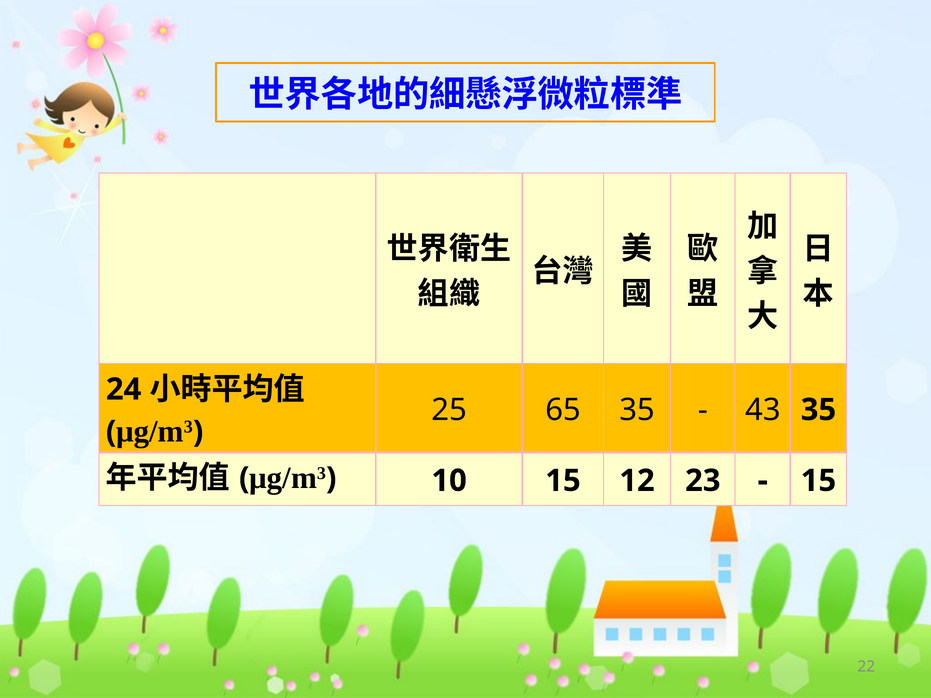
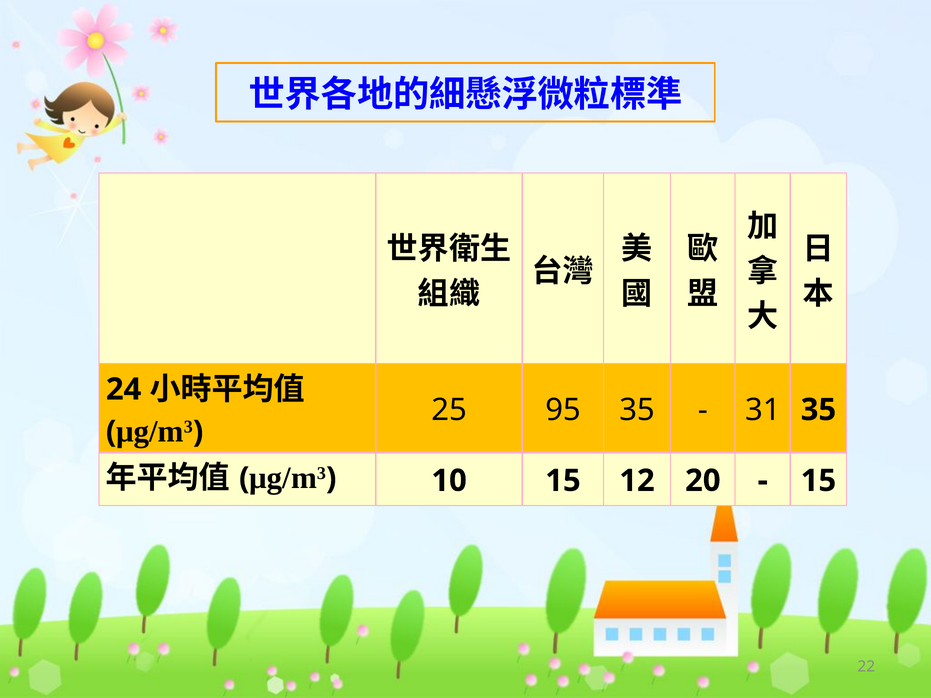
65: 65 -> 95 (563, 410)
43: 43 -> 31 (763, 410)
23: 23 -> 20 (703, 481)
